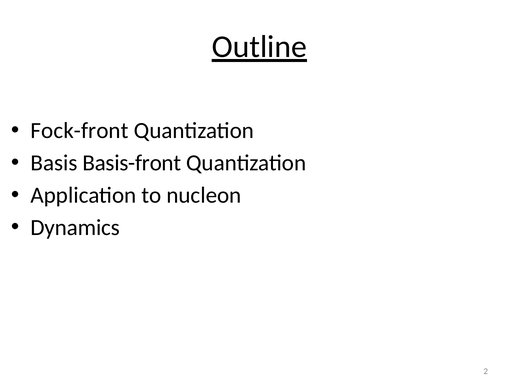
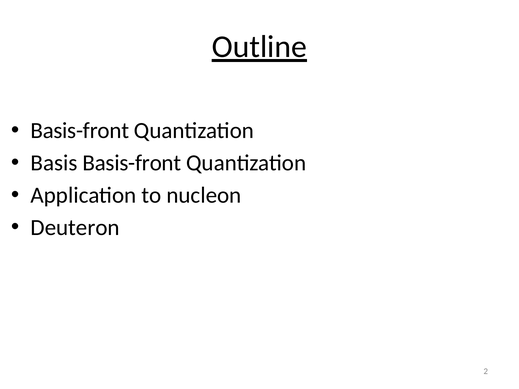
Fock-front: Fock-front -> Basis-front (80, 131)
Dynamics: Dynamics -> Deuteron (75, 228)
